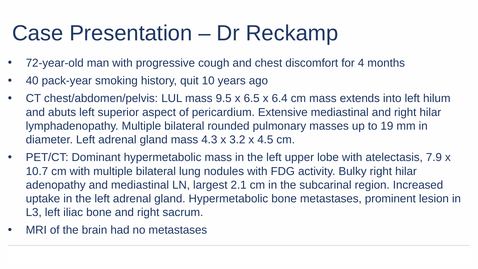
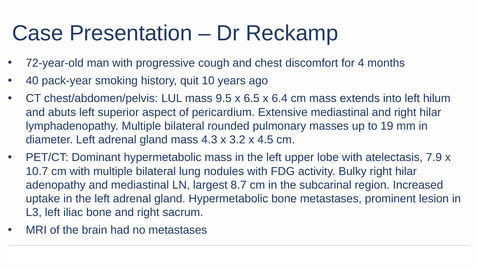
2.1: 2.1 -> 8.7 (239, 185)
